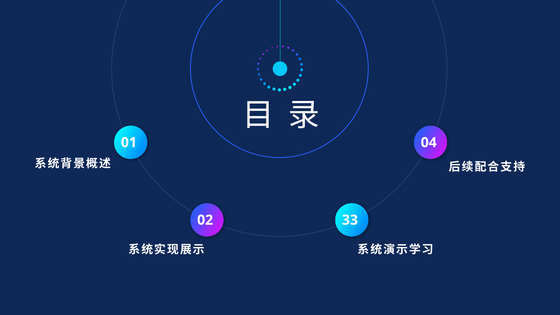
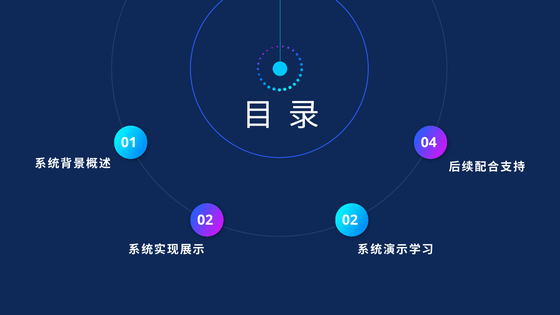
02 33: 33 -> 02 (350, 220)
